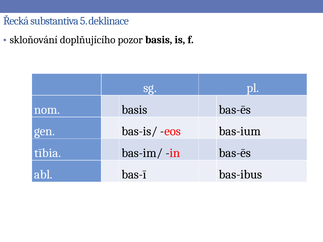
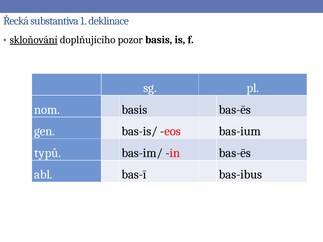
5: 5 -> 1 (84, 21)
skloňování underline: none -> present (34, 40)
tībia: tībia -> typů (48, 153)
